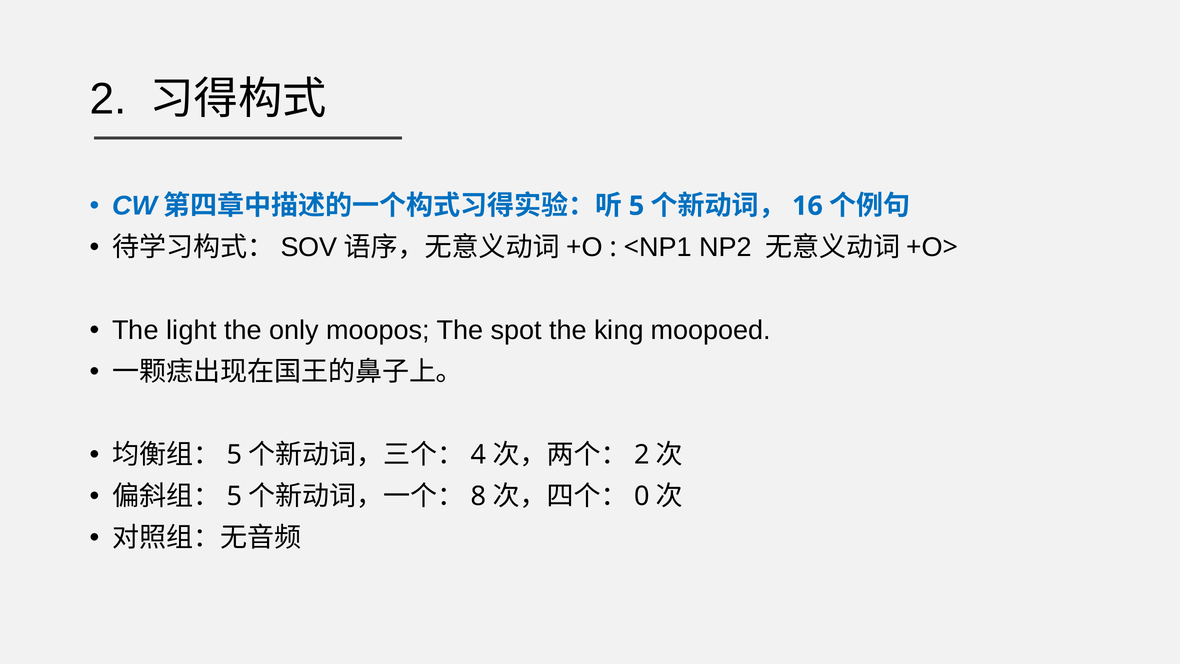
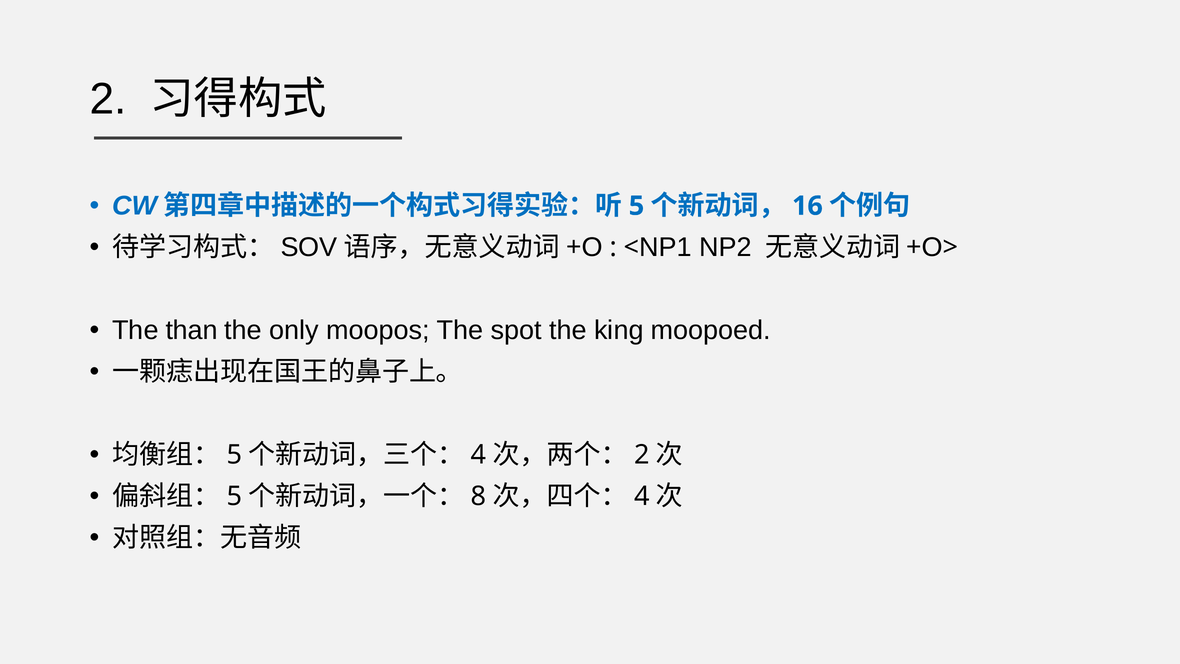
light: light -> than (192, 330)
0: 0 -> 4 (642, 496)
